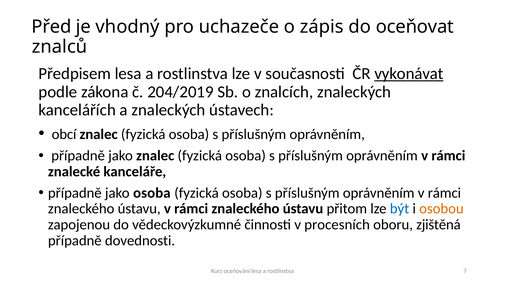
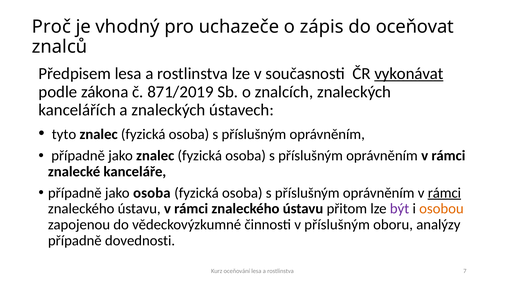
Před: Před -> Proč (51, 27)
204/2019: 204/2019 -> 871/2019 (181, 92)
obcí: obcí -> tyto (64, 134)
rámci underline: none -> present (444, 193)
být colour: blue -> purple (400, 209)
v procesních: procesních -> příslušným (337, 225)
zjištěná: zjištěná -> analýzy (438, 225)
